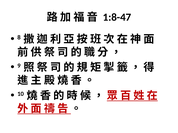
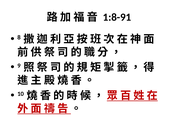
1:8-47: 1:8-47 -> 1:8-91 (117, 17)
